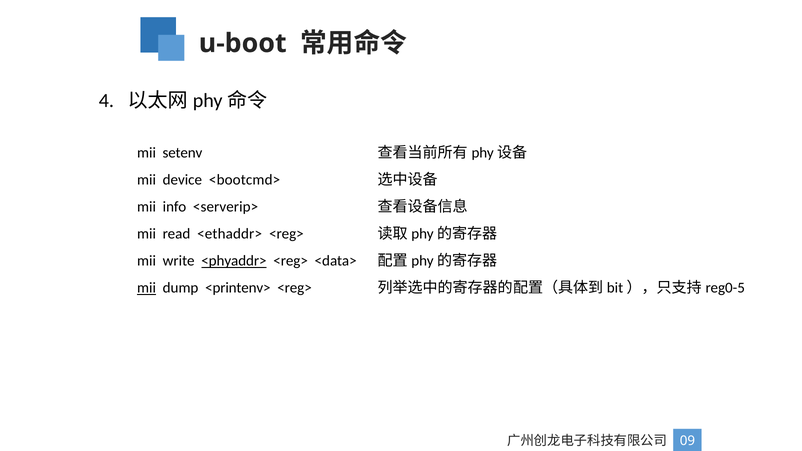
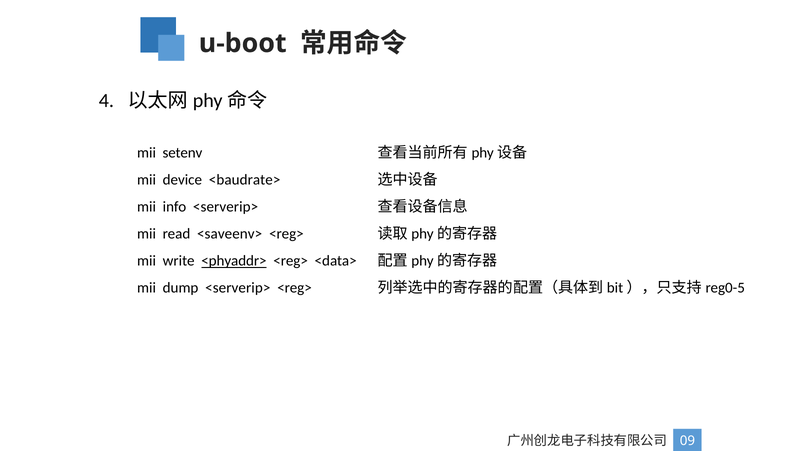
<bootcmd>: <bootcmd> -> <baudrate> (245, 180)
<ethaddr>: <ethaddr> -> <saveenv> (230, 234)
mii underline: present -> none (147, 288)
dump <printenv>: <printenv> -> <serverip> (238, 288)
